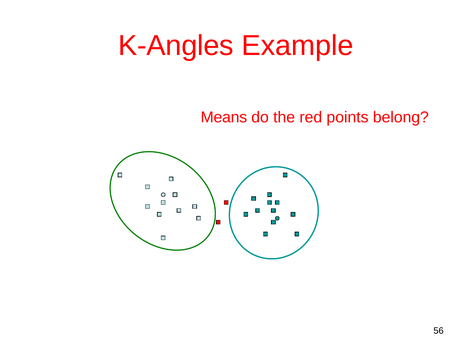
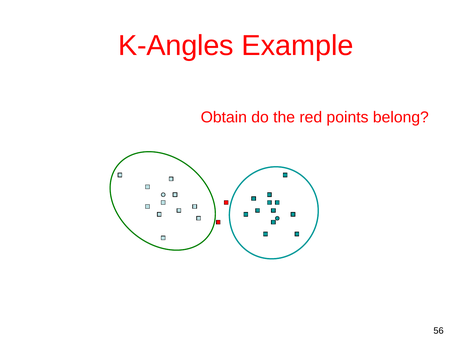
Means: Means -> Obtain (224, 117)
